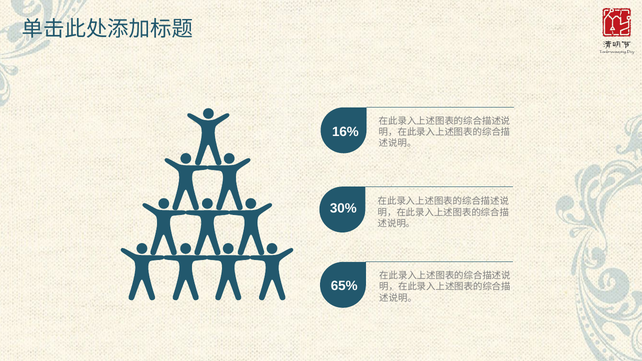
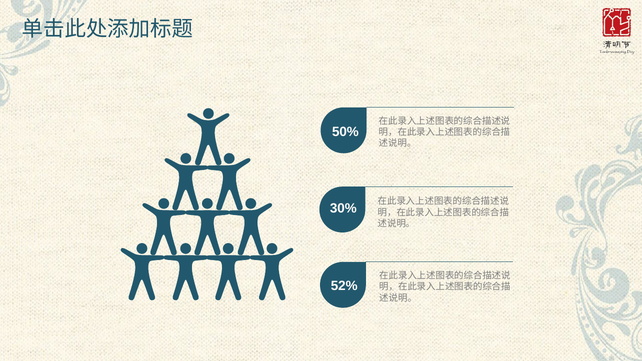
16%: 16% -> 50% (345, 132)
65%: 65% -> 52% (344, 286)
